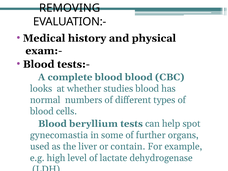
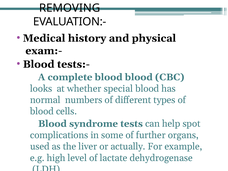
studies: studies -> special (118, 89)
beryllium: beryllium -> syndrome (94, 124)
gynecomastia: gynecomastia -> complications (59, 135)
contain: contain -> actually (128, 146)
